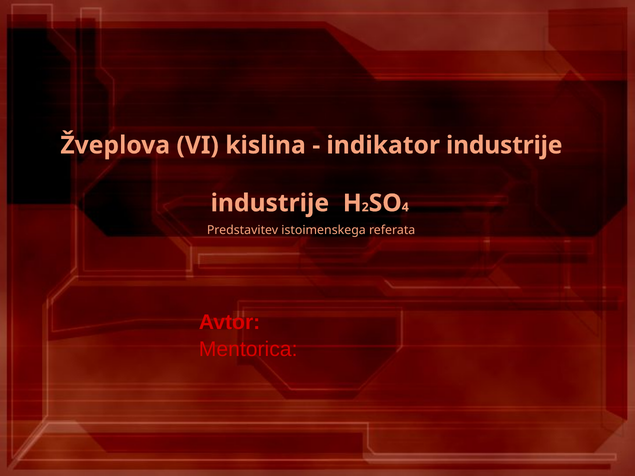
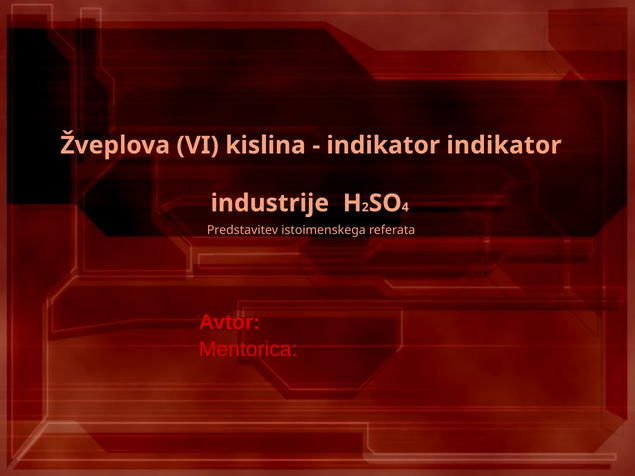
indikator industrije: industrije -> indikator (504, 145)
